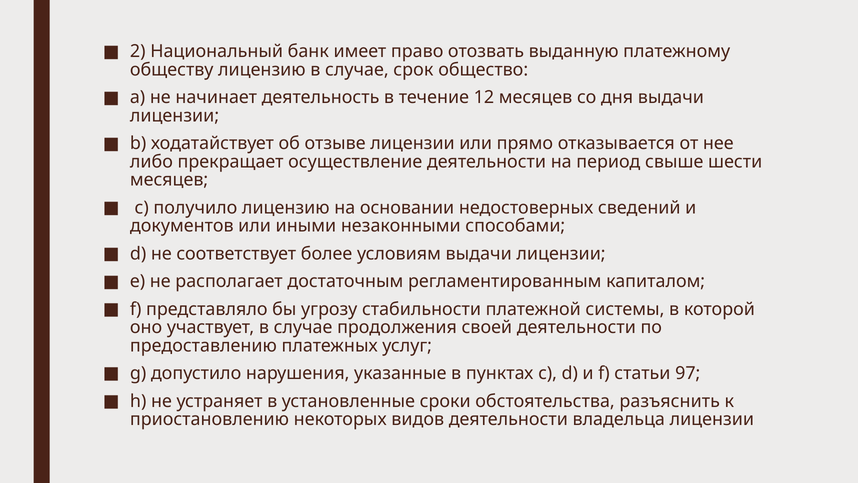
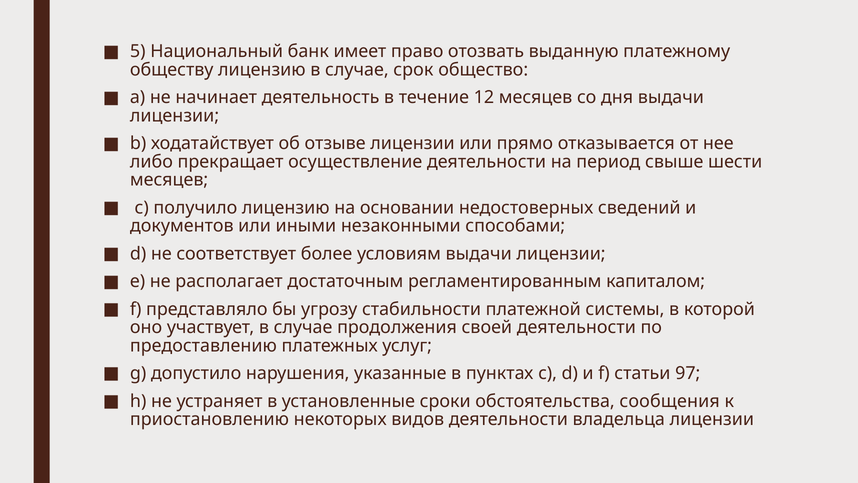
2: 2 -> 5 (138, 51)
разъяснить: разъяснить -> сообщения (670, 401)
